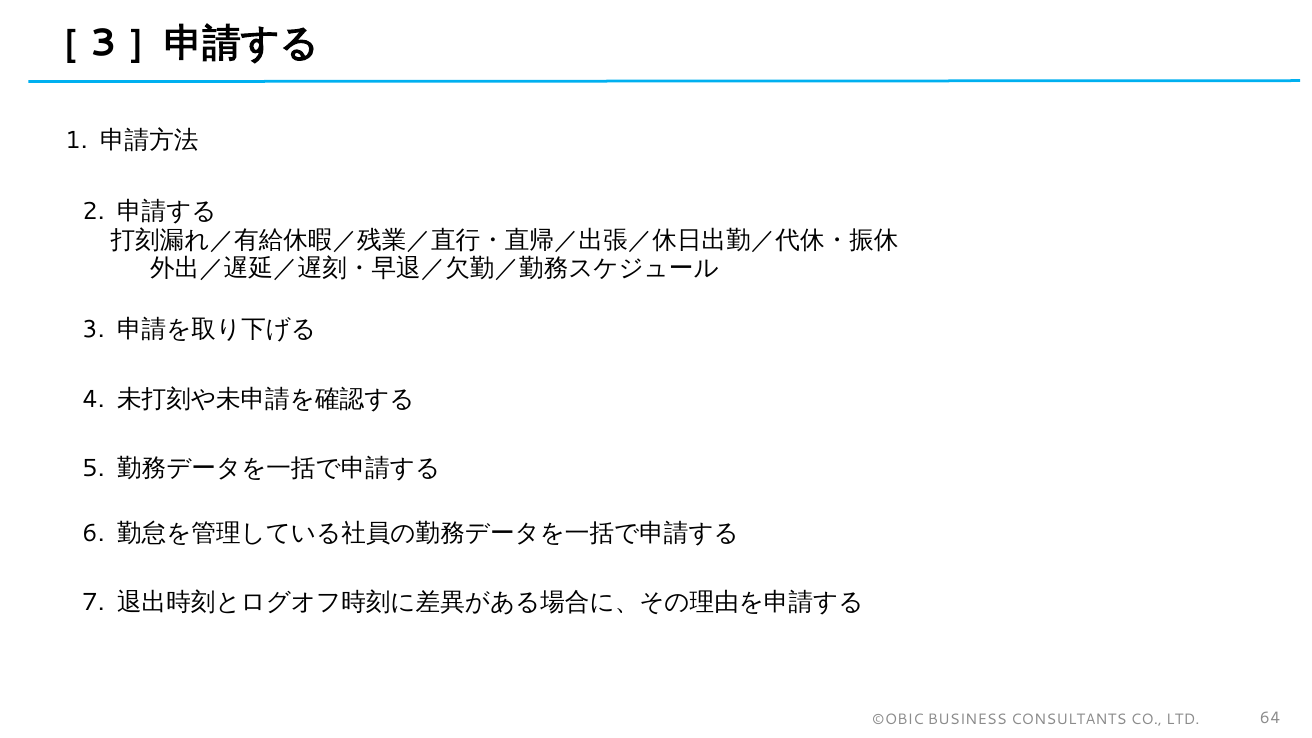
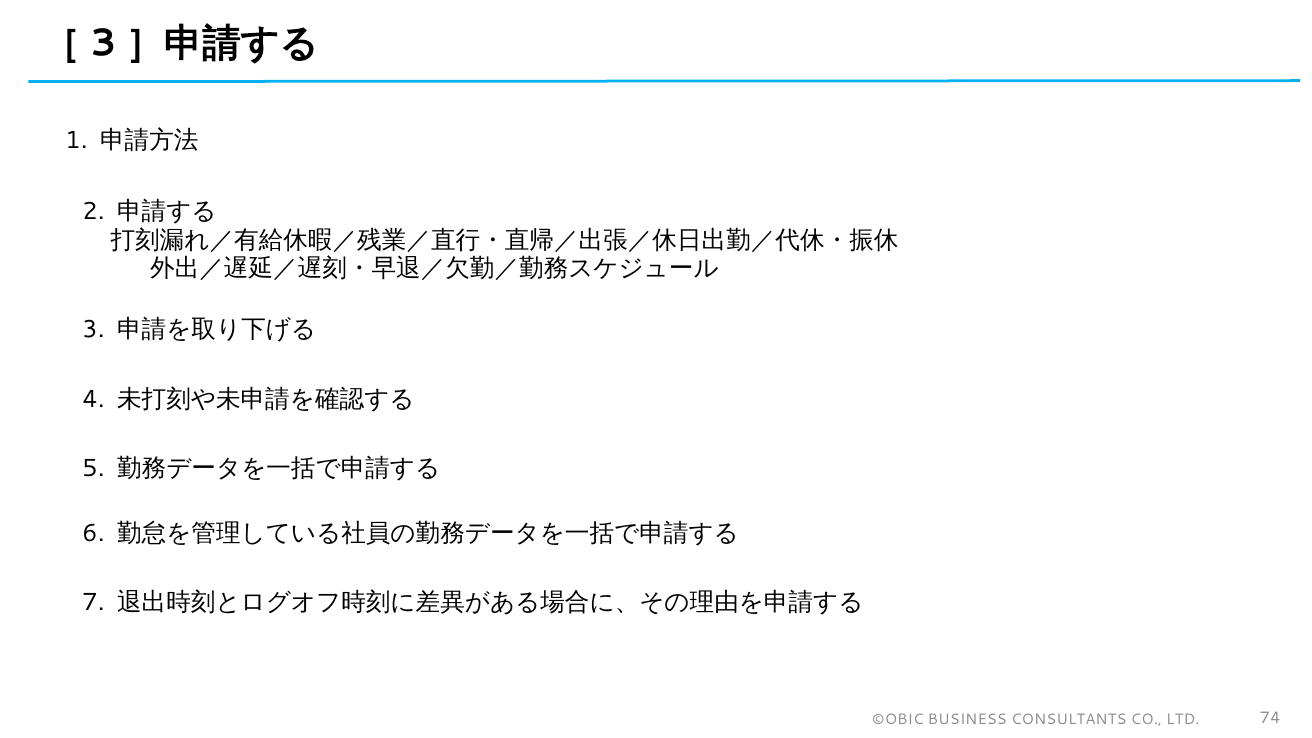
64: 64 -> 74 (1270, 718)
